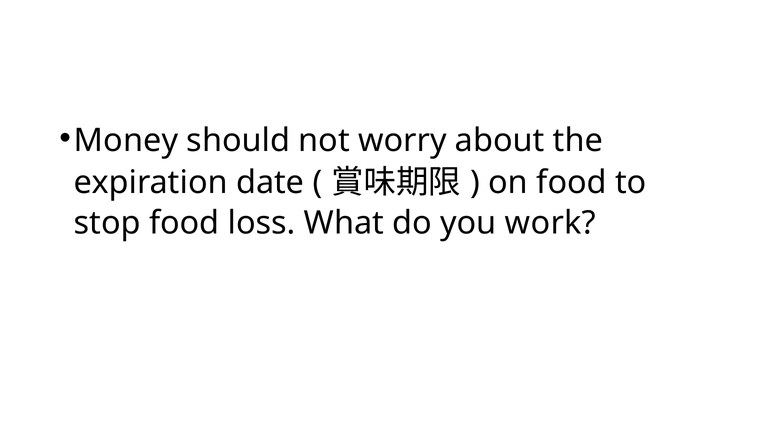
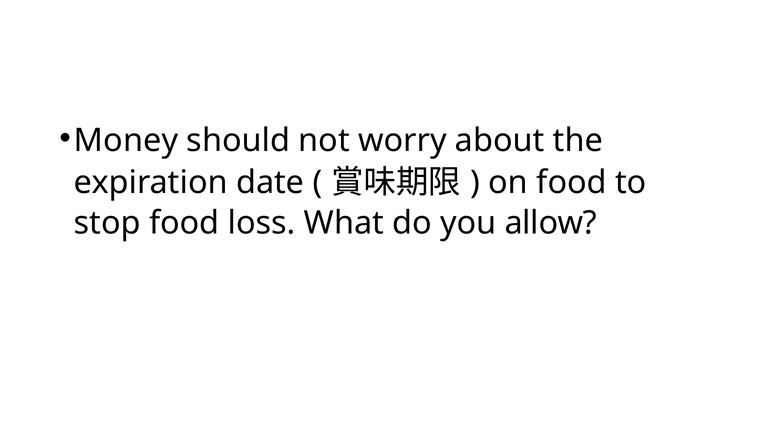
work: work -> allow (551, 223)
